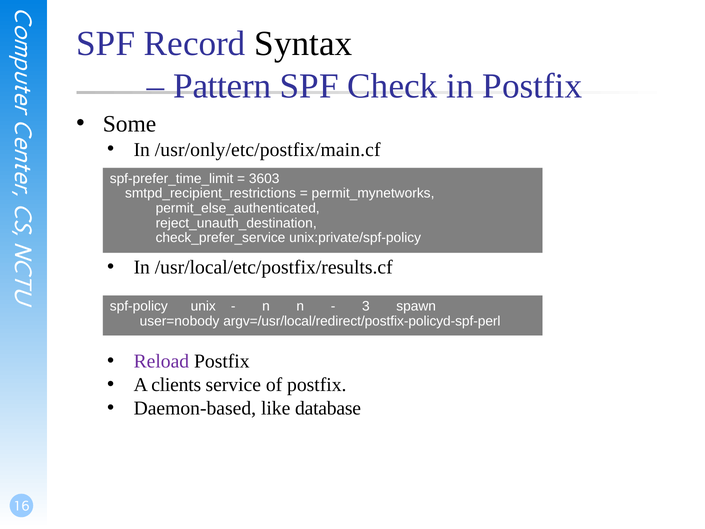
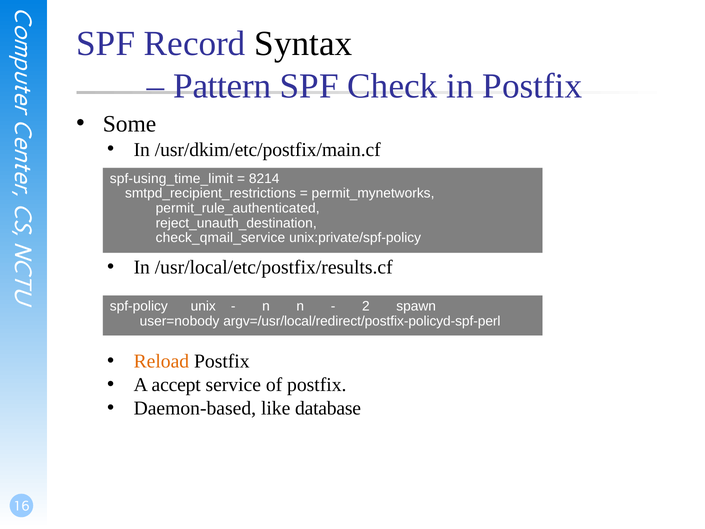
/usr/only/etc/postfix/main.cf: /usr/only/etc/postfix/main.cf -> /usr/dkim/etc/postfix/main.cf (268, 150)
spf-prefer_time_limit: spf-prefer_time_limit -> spf-using_time_limit (172, 179)
3603: 3603 -> 8214 (264, 179)
permit_else_authenticated: permit_else_authenticated -> permit_rule_authenticated (238, 208)
check_prefer_service: check_prefer_service -> check_qmail_service (220, 238)
3: 3 -> 2 (366, 306)
Reload colour: purple -> orange (161, 361)
clients: clients -> accept (176, 385)
